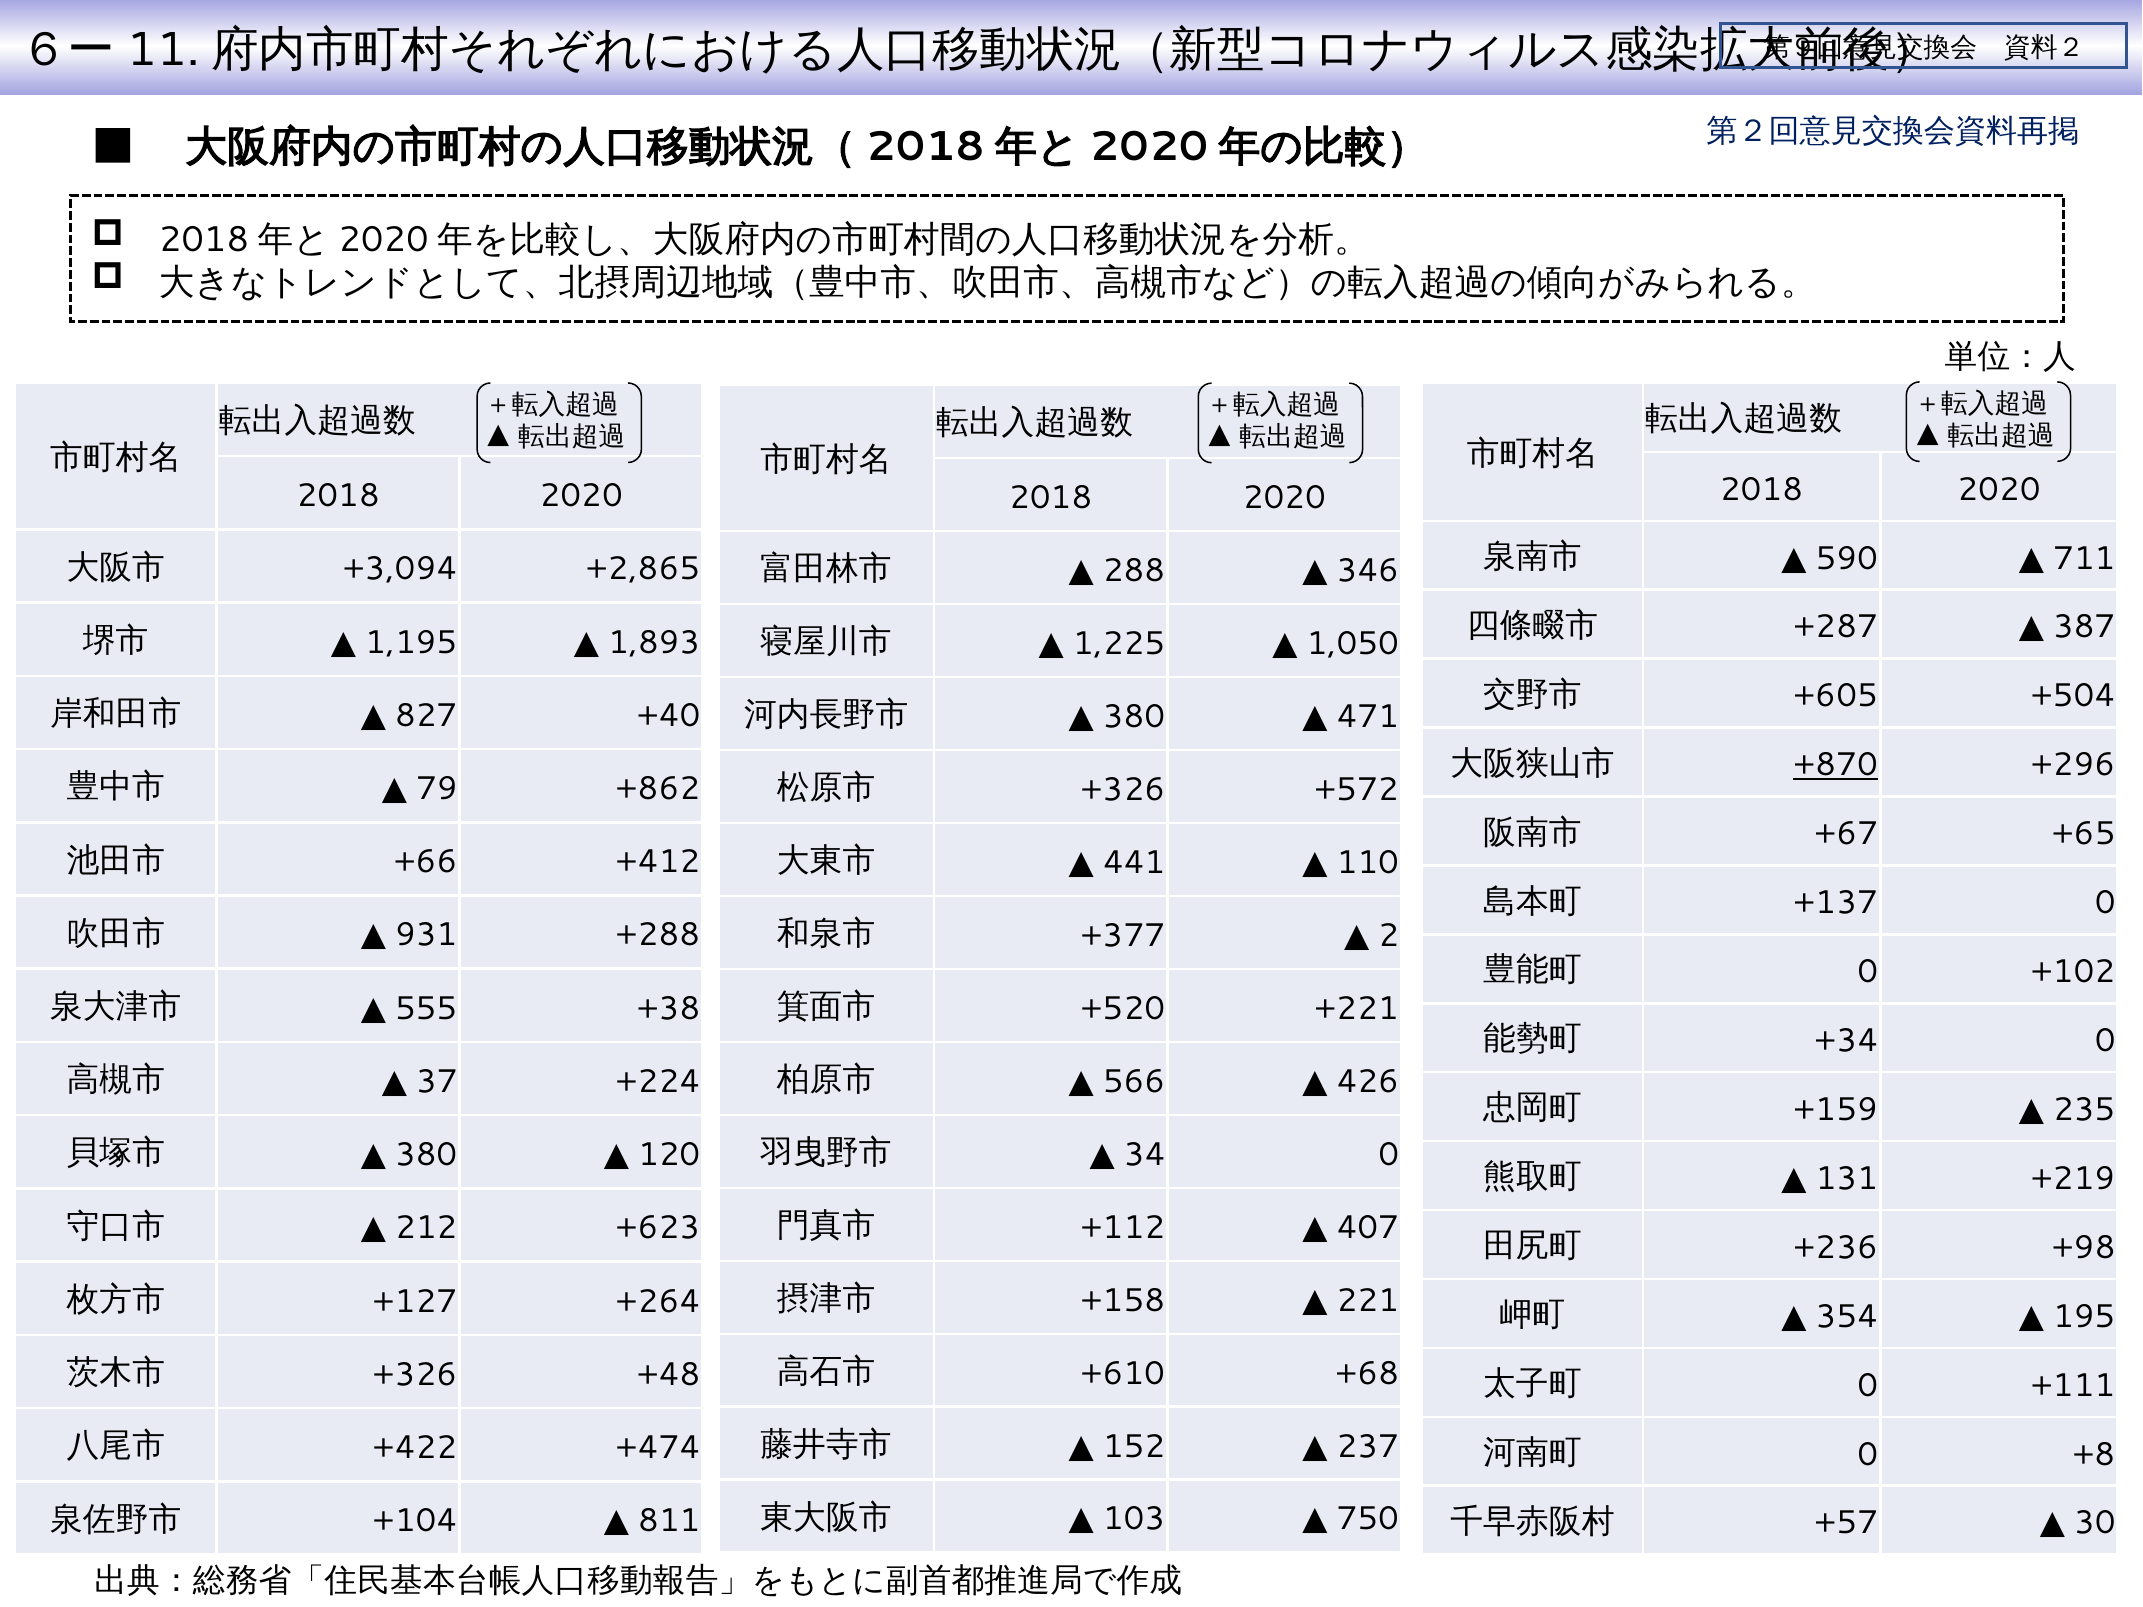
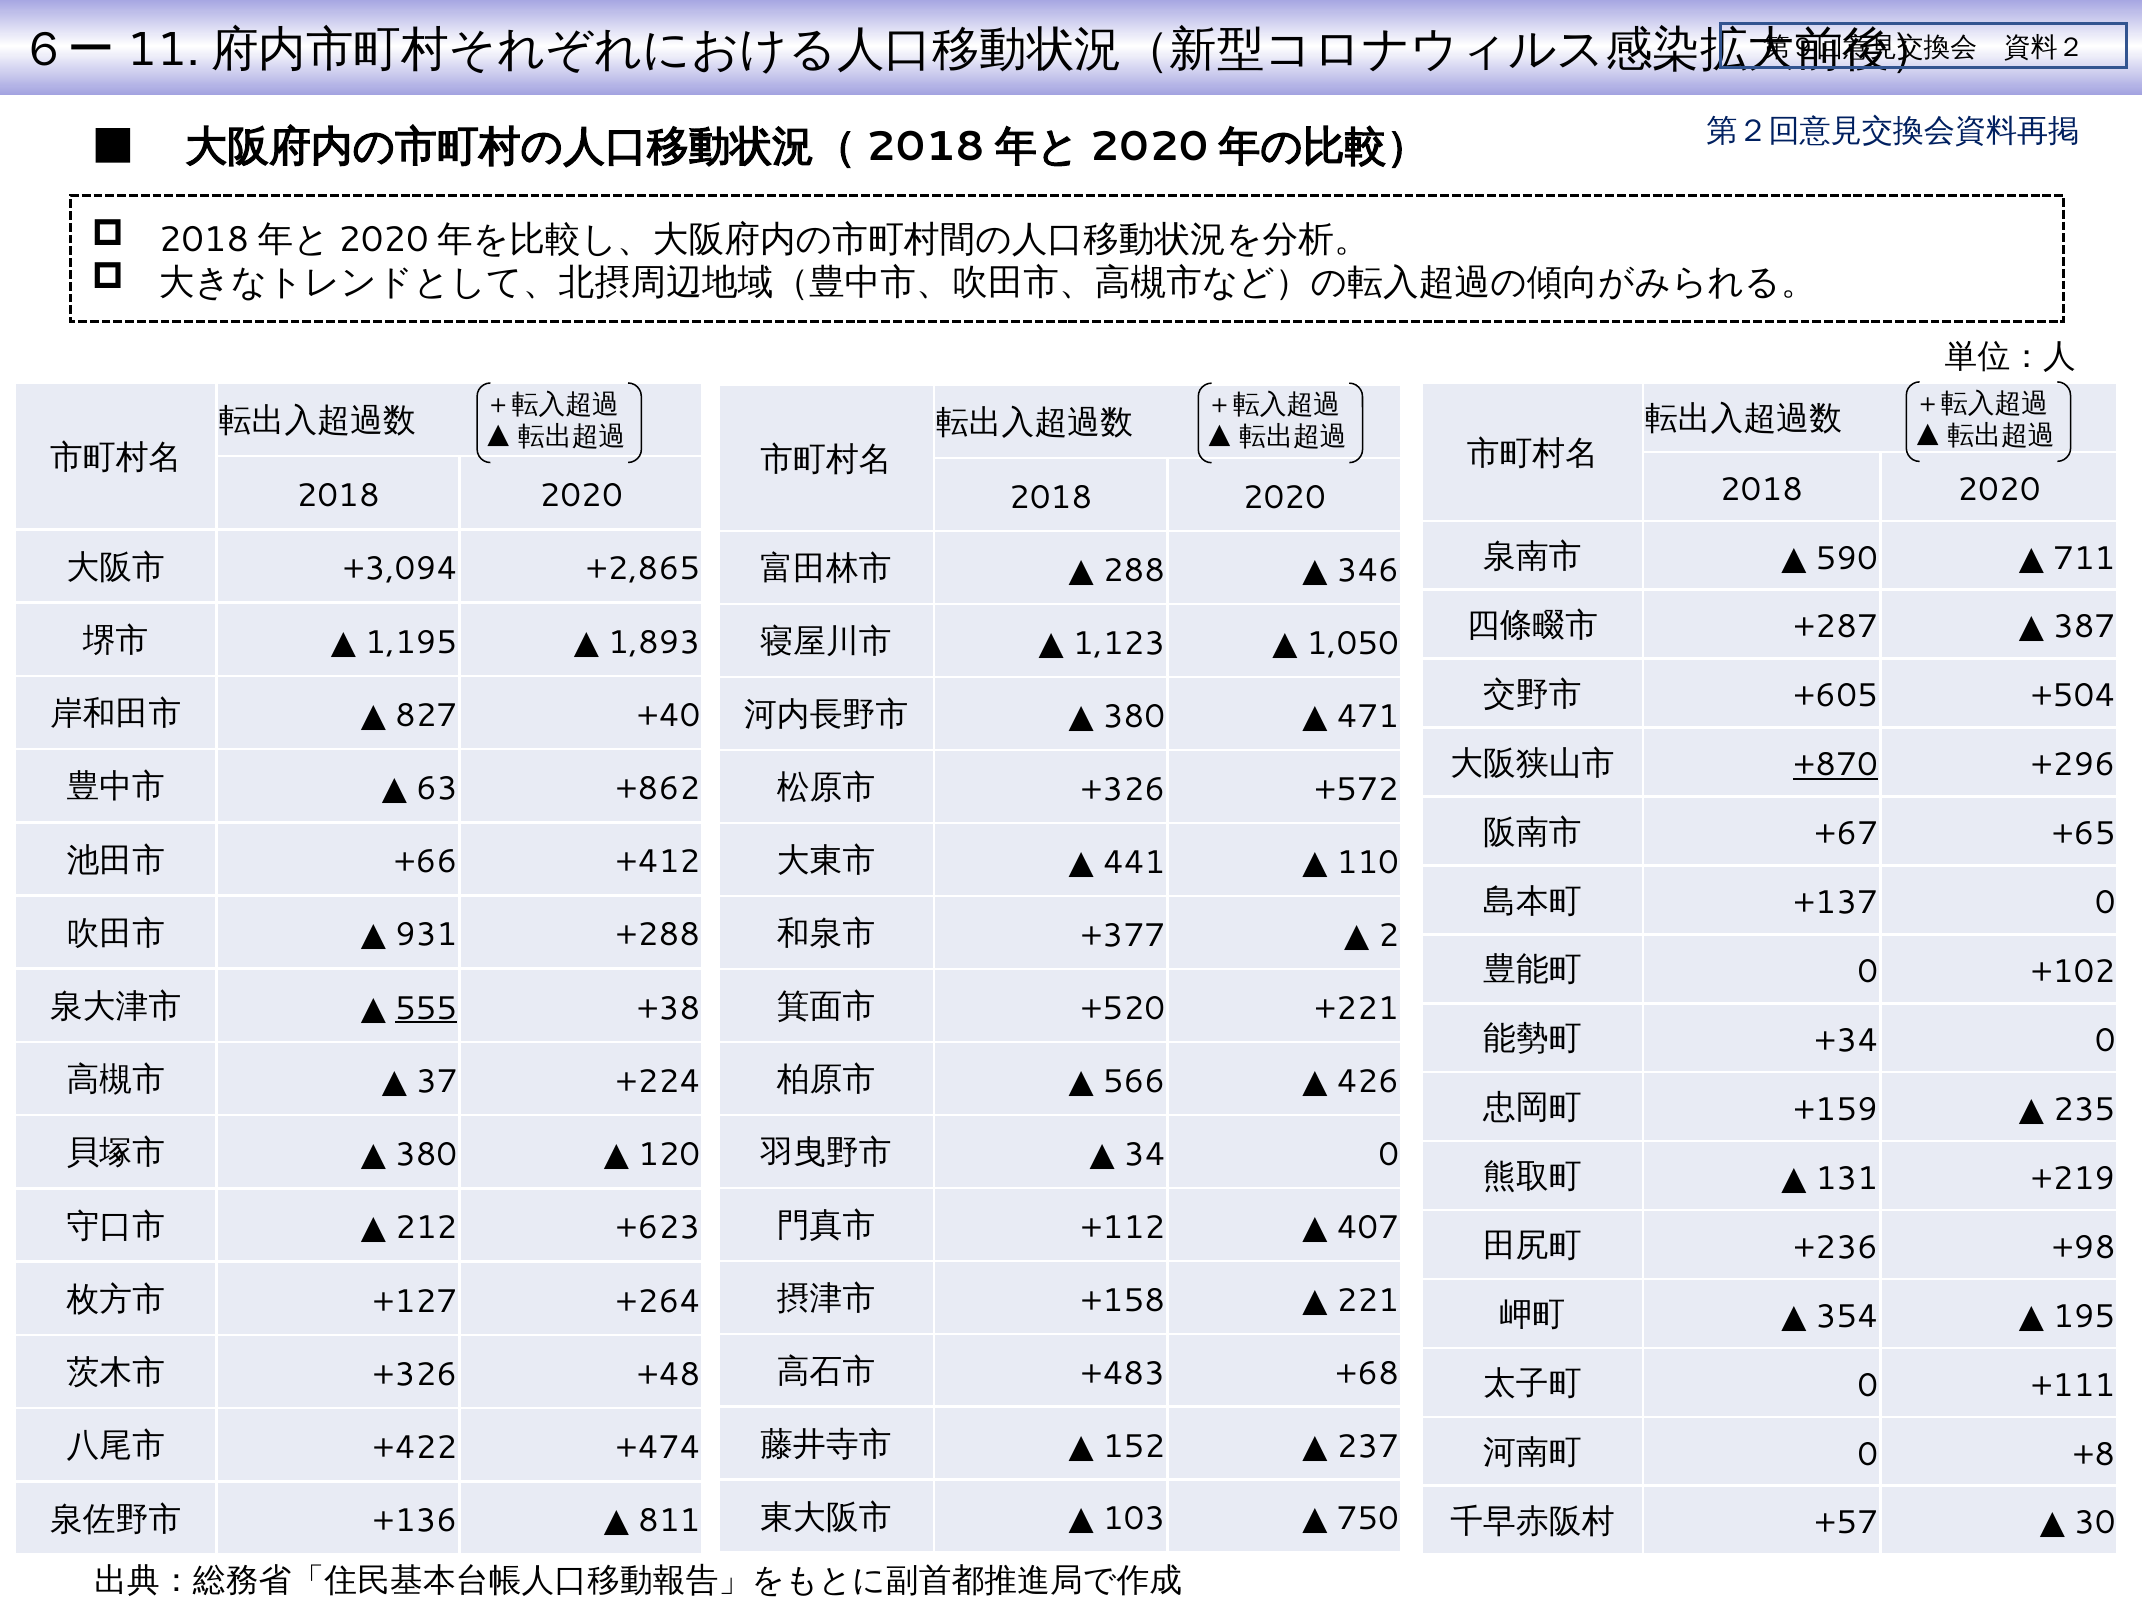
1,225: 1,225 -> 1,123 (1119, 644)
79: 79 -> 63 (437, 789)
555 underline: none -> present (426, 1008)
+610: +610 -> +483 (1123, 1373)
+104: +104 -> +136 (415, 1521)
